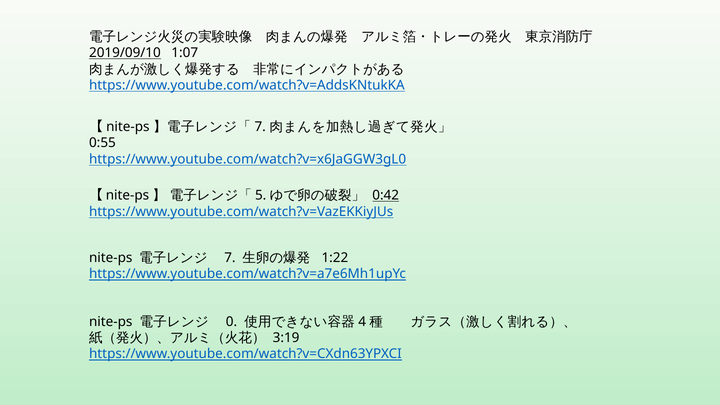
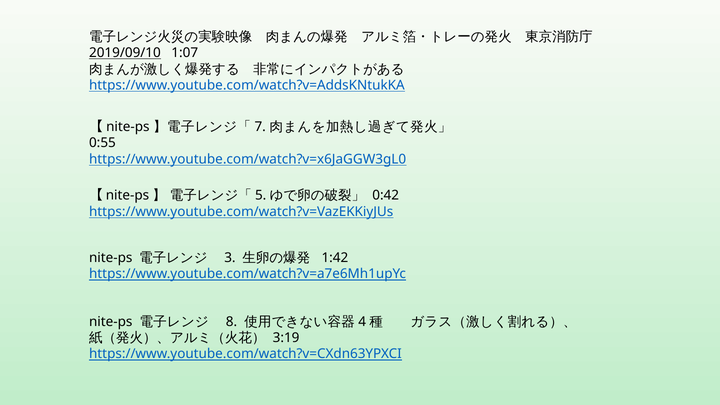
0:42 underline: present -> none (386, 195)
7: 7 -> 3 (230, 258)
1:22: 1:22 -> 1:42 (335, 258)
0: 0 -> 8 (231, 322)
